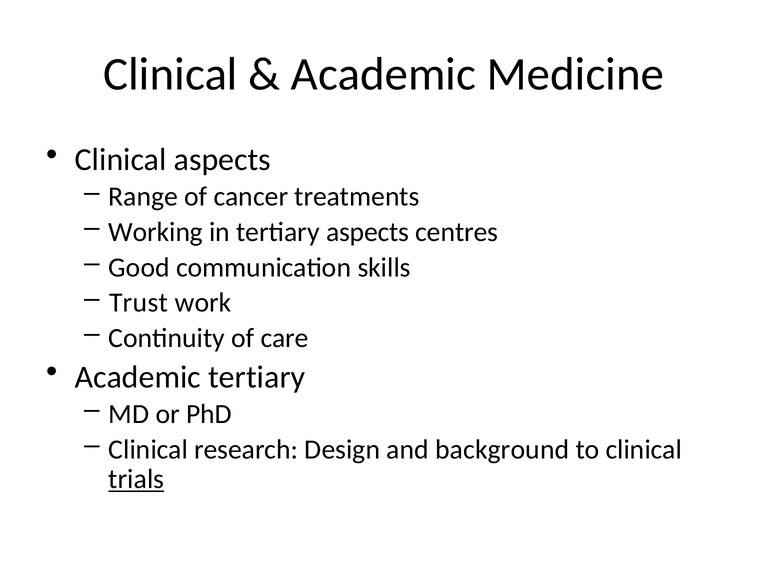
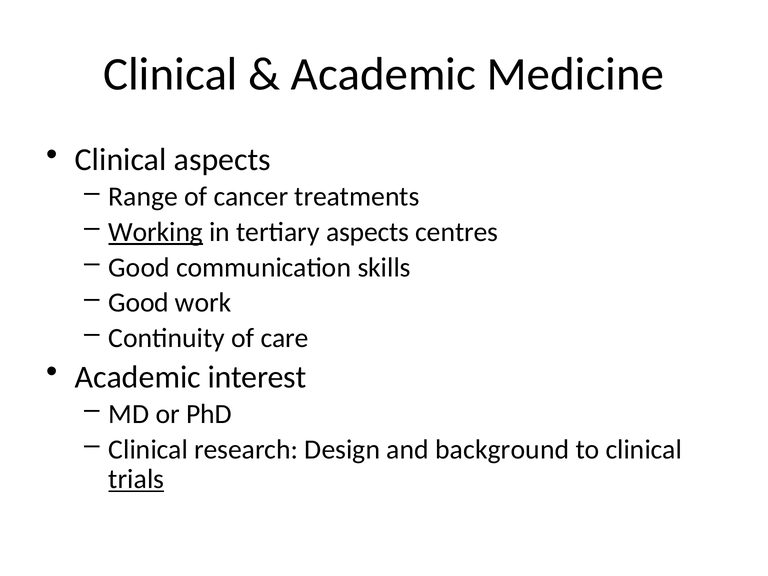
Working underline: none -> present (156, 232)
Trust: Trust -> Good (139, 303)
Academic tertiary: tertiary -> interest (257, 377)
